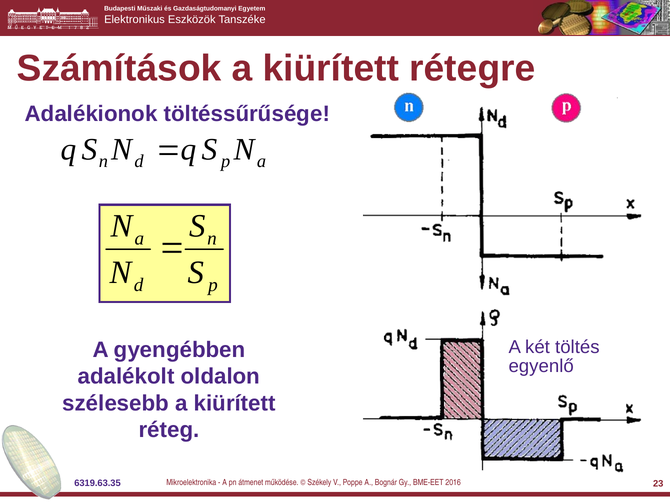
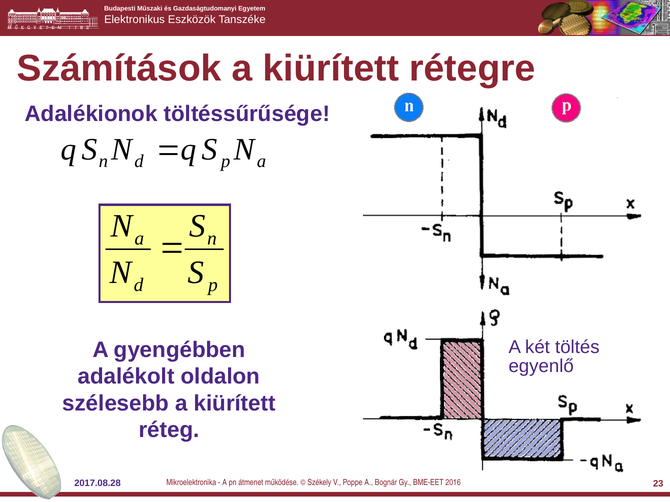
6319.63.35: 6319.63.35 -> 2017.08.28 (97, 483)
